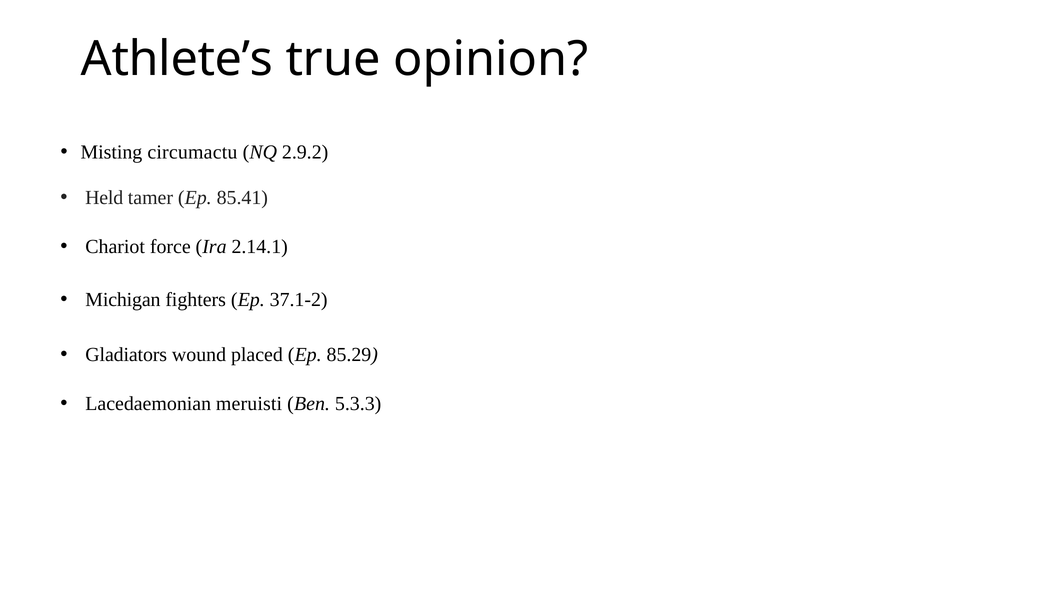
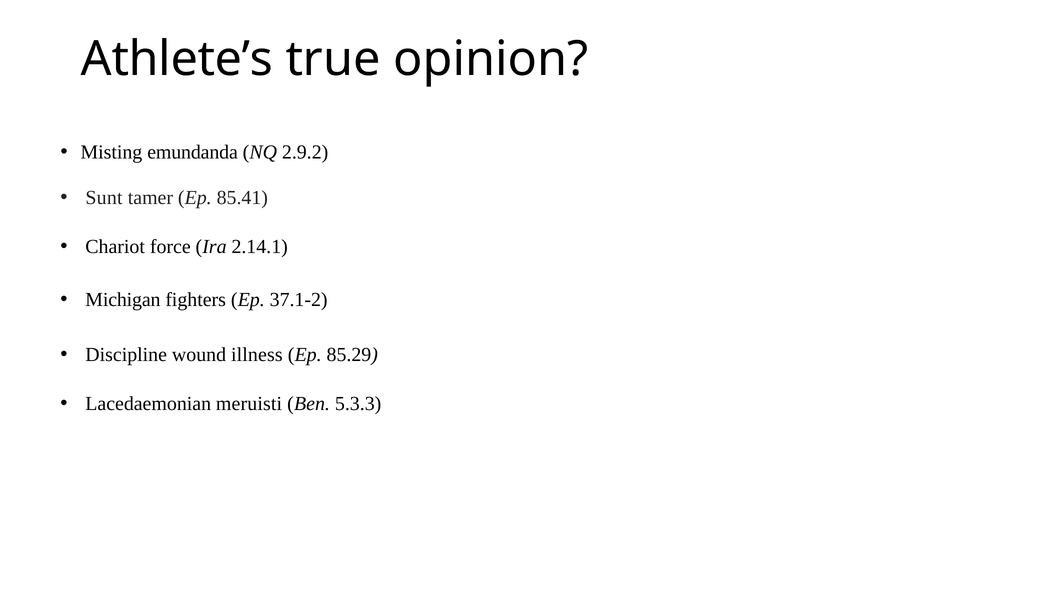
circumactu: circumactu -> emundanda (193, 152)
Held: Held -> Sunt (104, 198)
Gladiators: Gladiators -> Discipline (126, 354)
placed: placed -> illness (257, 354)
